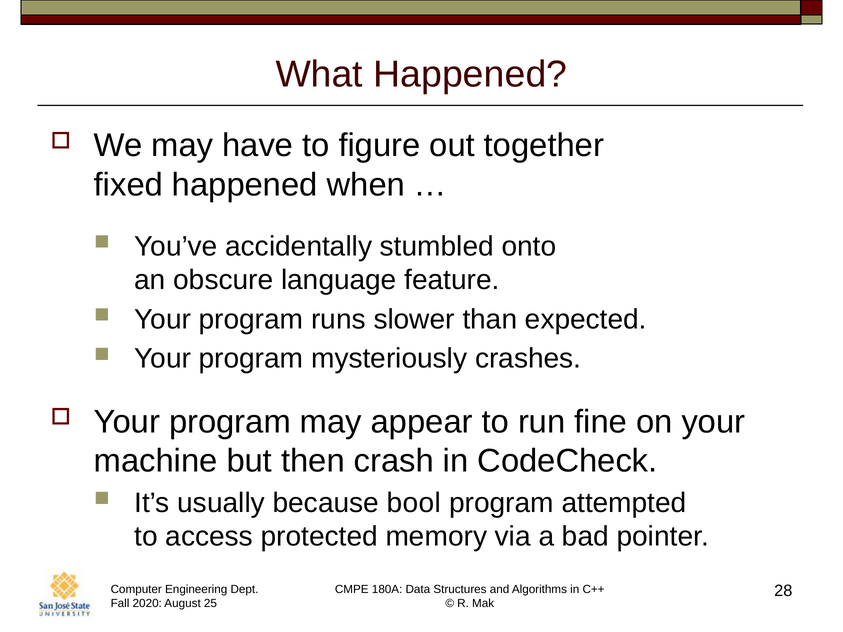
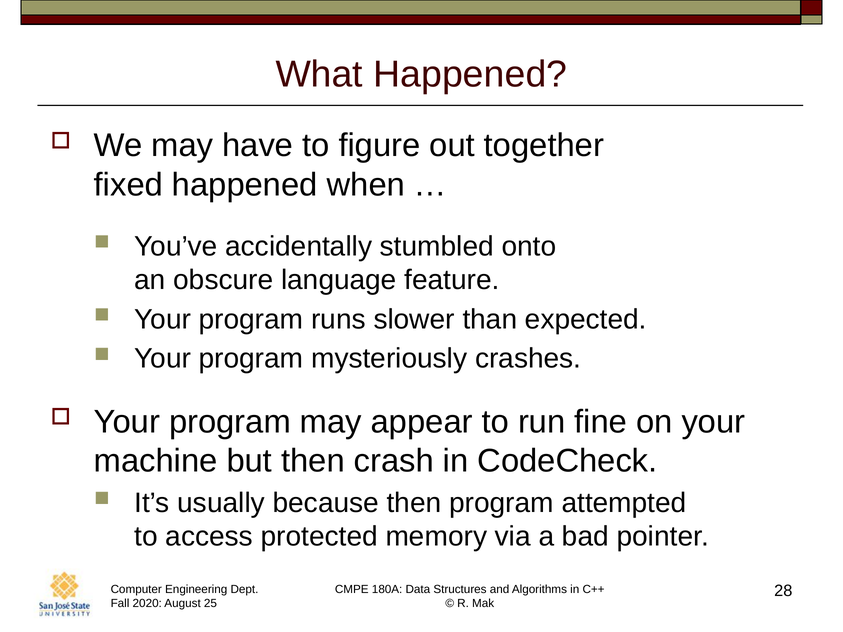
because bool: bool -> then (414, 503)
